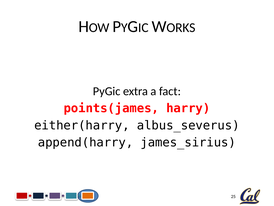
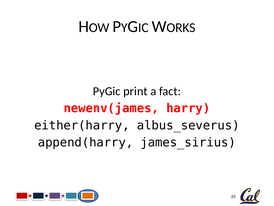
extra: extra -> print (135, 91)
points(james: points(james -> newenv(james (111, 108)
